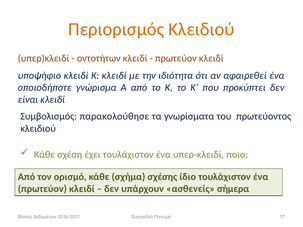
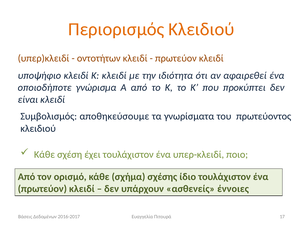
παρακολούθησε: παρακολούθησε -> αποθηκεύσουμε (114, 116)
σήμερα: σήμερα -> έννοιες (233, 189)
